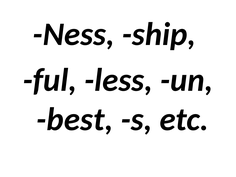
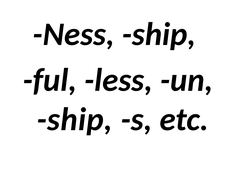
best: best -> ship (75, 119)
